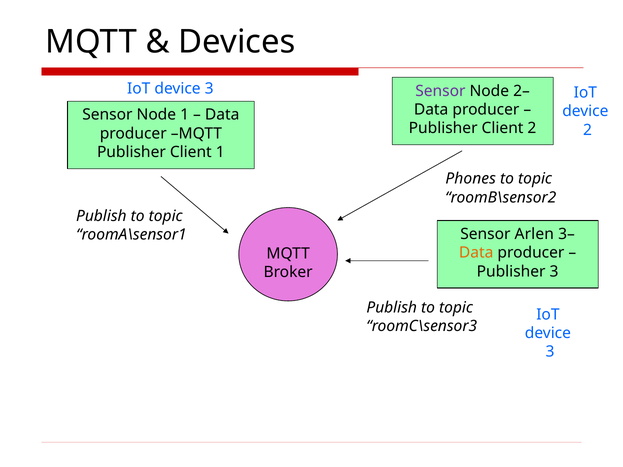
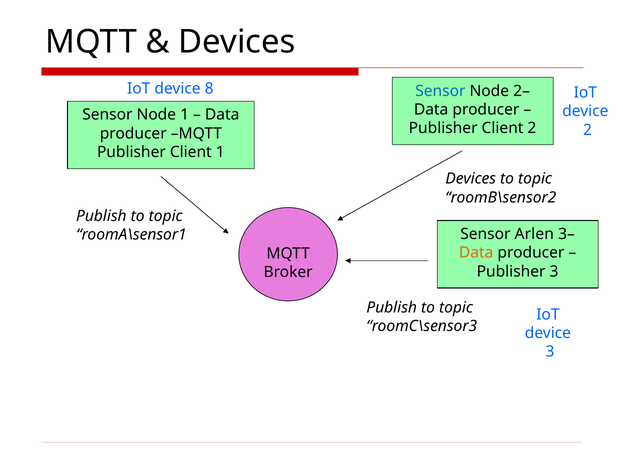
3: 3 -> 8 (209, 89)
Sensor colour: purple -> blue (440, 91)
Phones: Phones -> Devices (471, 179)
